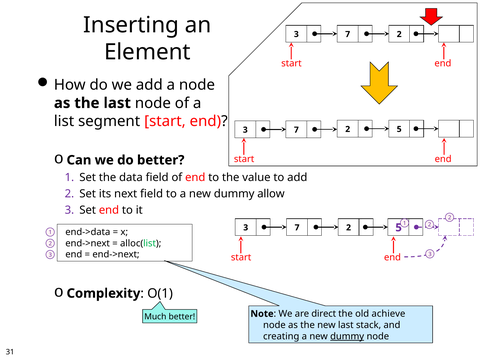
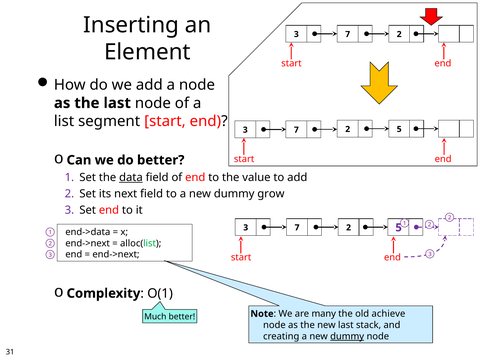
data underline: none -> present (131, 177)
allow: allow -> grow (271, 194)
direct: direct -> many (324, 314)
